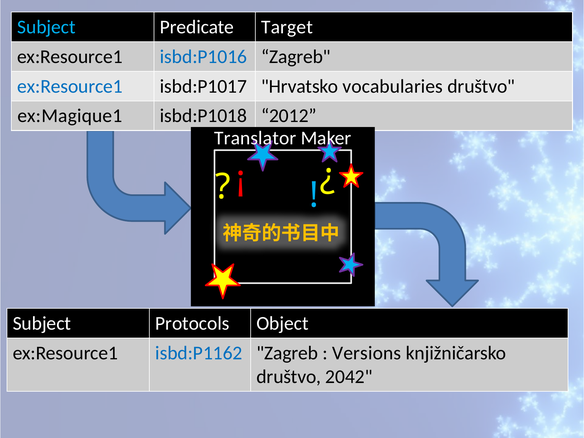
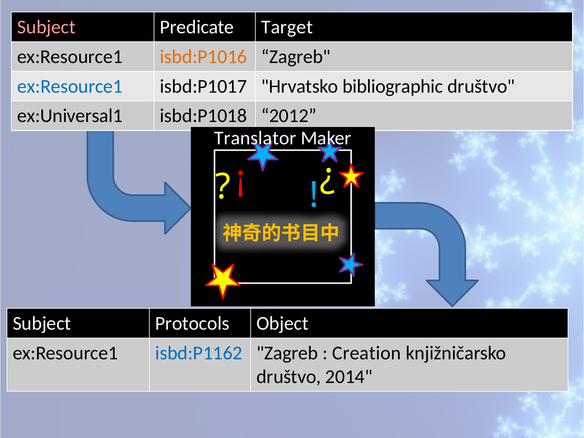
Subject colour: light blue -> pink (46, 27)
isbd:P1016 colour: blue -> orange (203, 57)
vocabularies: vocabularies -> bibliographic (393, 86)
ex:Magique1: ex:Magique1 -> ex:Universal1 (70, 116)
Versions: Versions -> Creation (367, 353)
2042: 2042 -> 2014 (349, 377)
